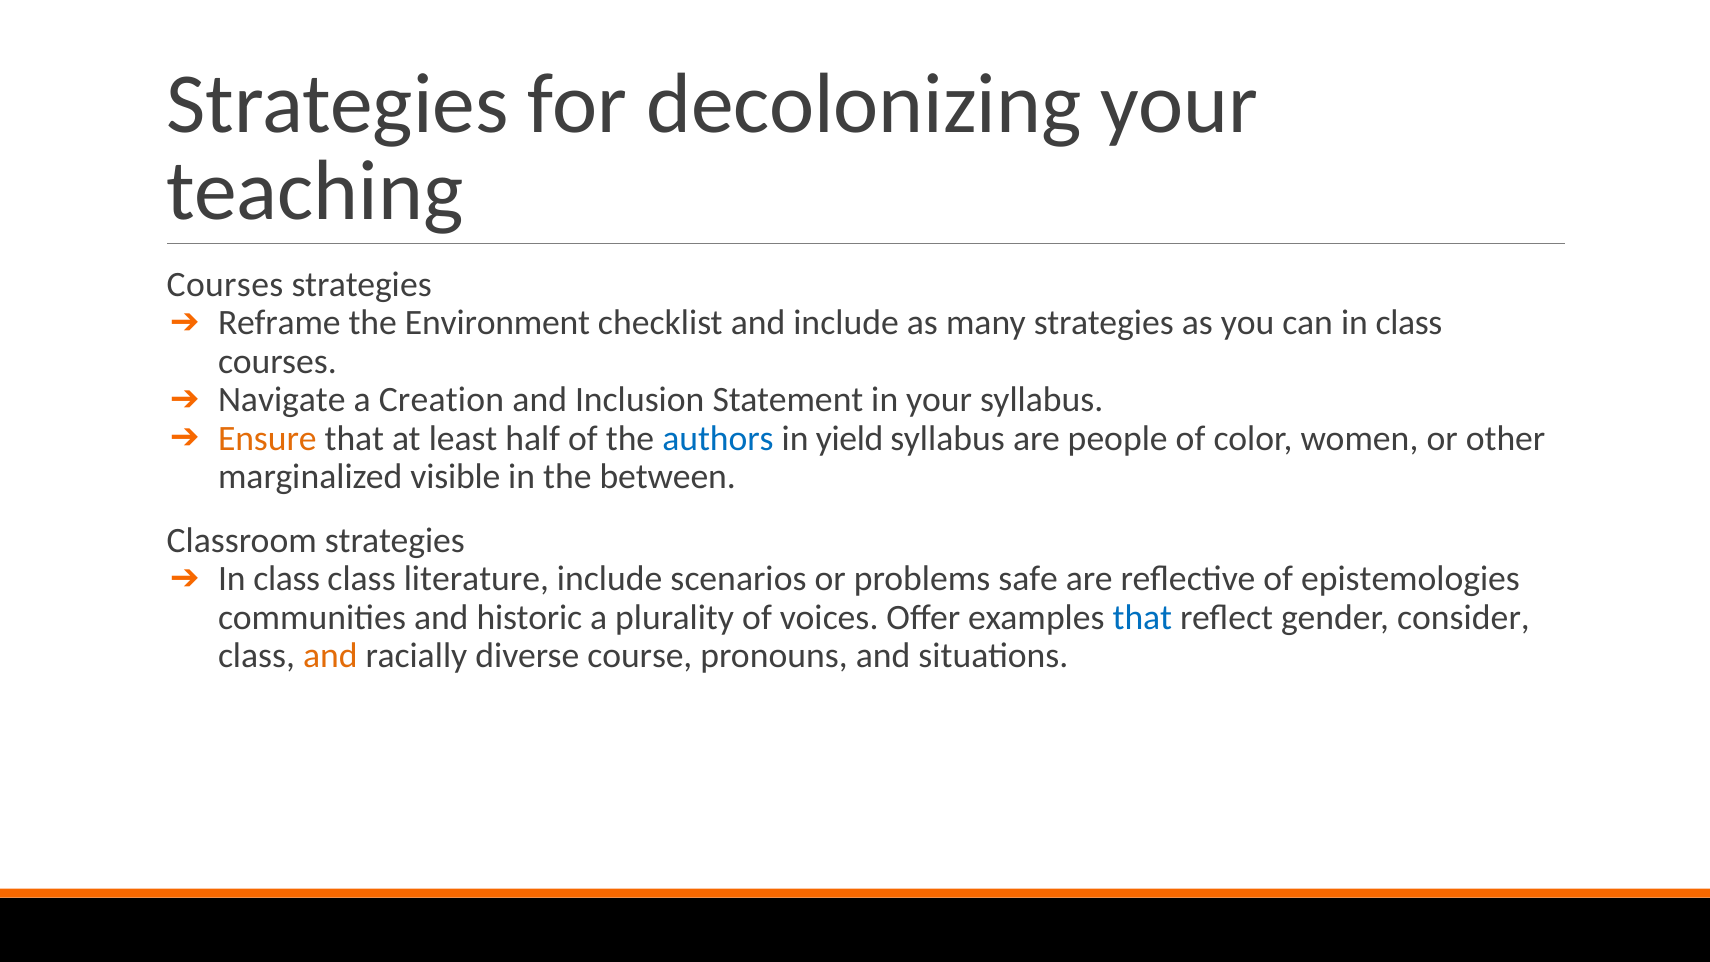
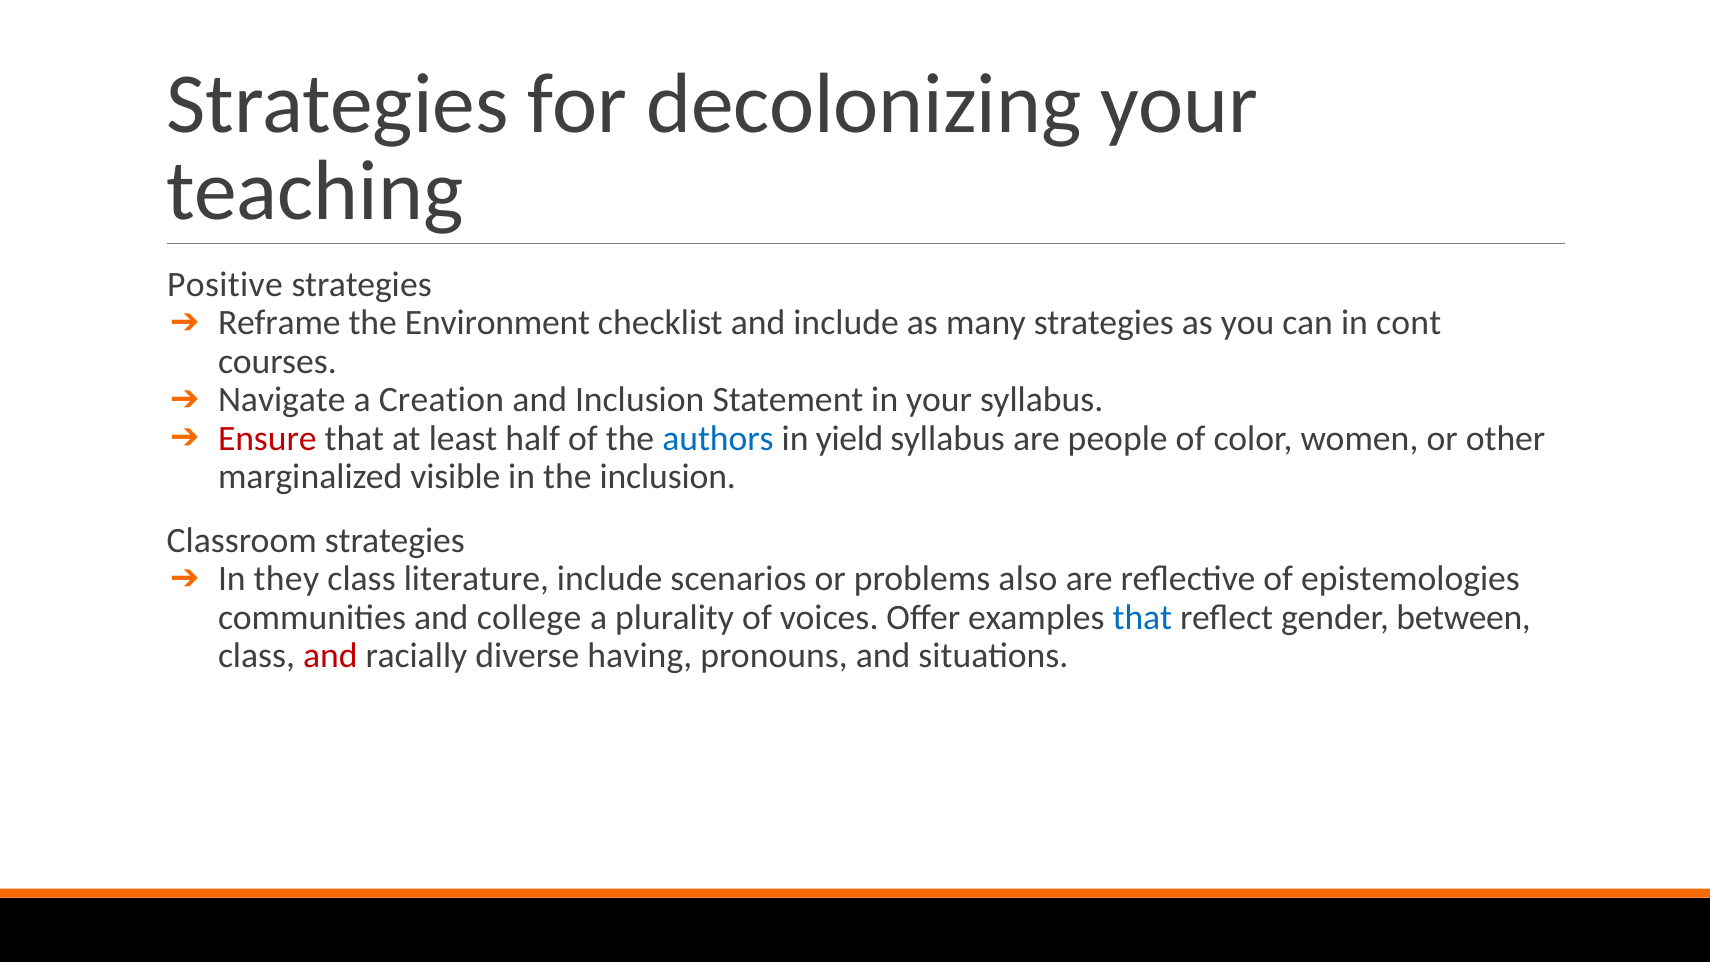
Courses: Courses -> Positive (225, 284)
can in class: class -> cont (1409, 323)
Ensure colour: orange -> red (267, 438)
the between: between -> inclusion (668, 477)
class: class -> they (286, 579)
safe: safe -> also (1028, 579)
historic: historic -> college (529, 618)
consider: consider -> between (1464, 618)
and colour: orange -> red (330, 656)
course: course -> having (640, 656)
